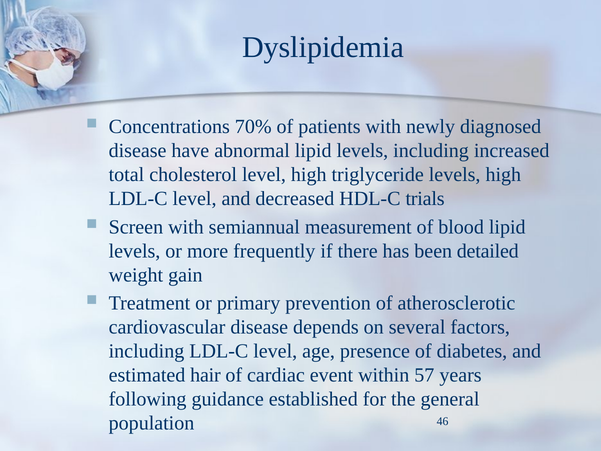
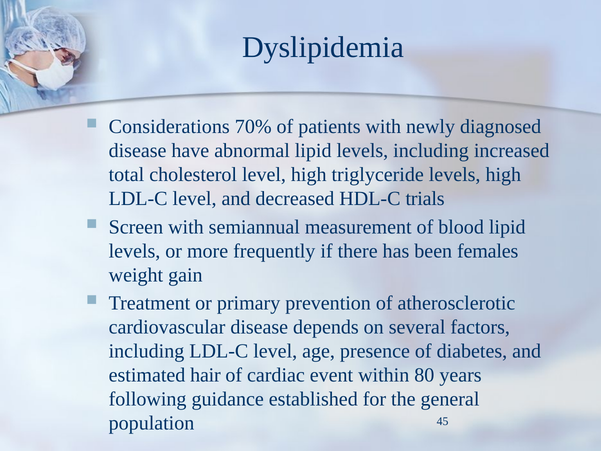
Concentrations: Concentrations -> Considerations (169, 127)
detailed: detailed -> females (488, 251)
57: 57 -> 80 (424, 375)
46: 46 -> 45 (443, 421)
